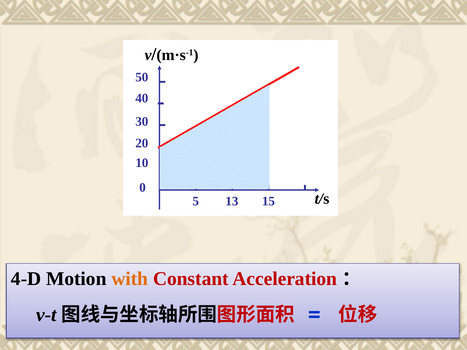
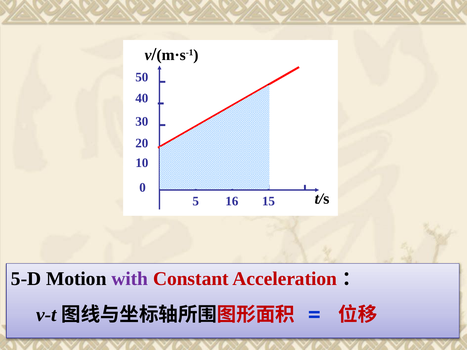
13: 13 -> 16 (232, 201)
4-D: 4-D -> 5-D (26, 279)
with colour: orange -> purple (130, 279)
